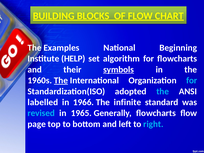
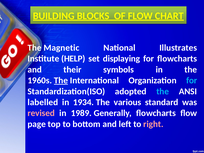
Examples: Examples -> Magnetic (61, 48)
Beginning: Beginning -> Illustrates (178, 48)
algorithm: algorithm -> displaying (121, 59)
symbols underline: present -> none (119, 70)
1966: 1966 -> 1934 (84, 102)
infinite: infinite -> various (127, 102)
revised colour: light blue -> pink (41, 113)
1965: 1965 -> 1989 (81, 113)
right colour: light blue -> pink (153, 124)
